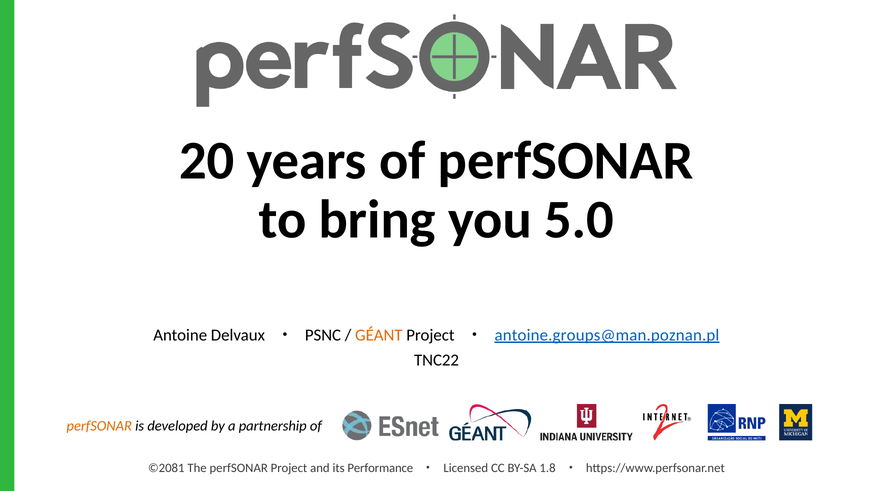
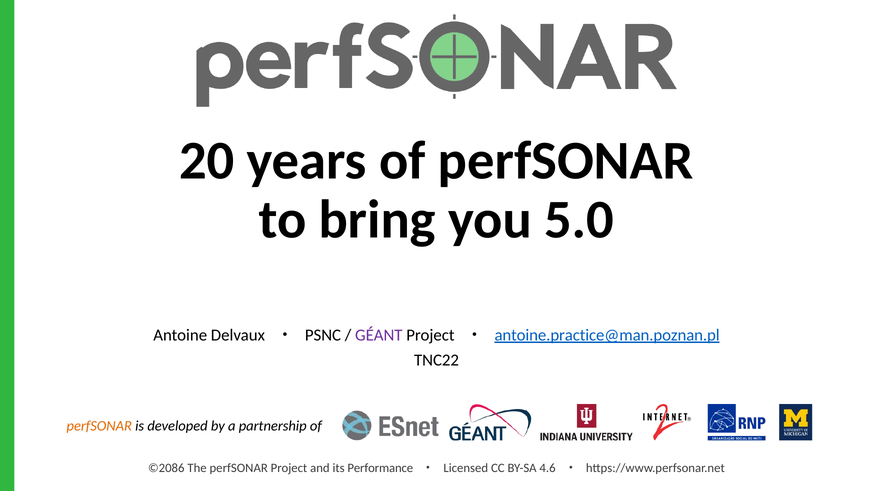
GÉANT colour: orange -> purple (379, 335)
antoine.groups@man.poznan.pl: antoine.groups@man.poznan.pl -> antoine.practice@man.poznan.pl (607, 335)
©2081: ©2081 -> ©2086 (166, 468)
1.8: 1.8 -> 4.6 (548, 468)
